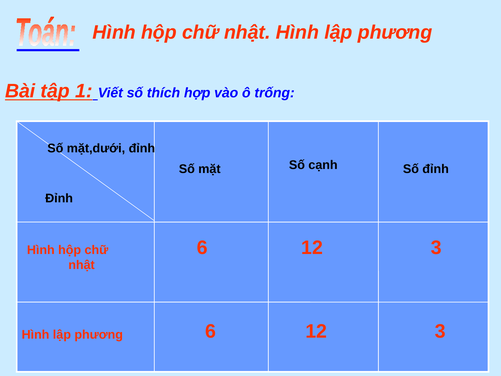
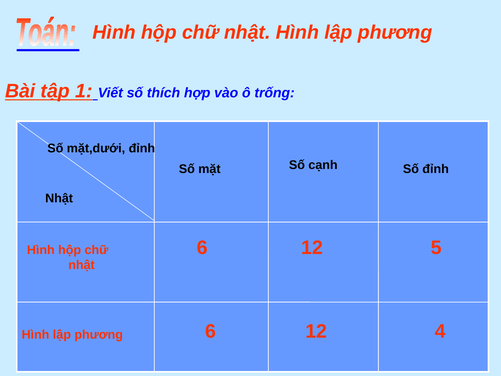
Đỉnh: Đỉnh -> Nhật (59, 198)
3: 3 -> 5 (436, 248)
3: 3 -> 4 (440, 331)
